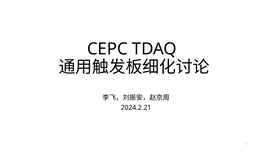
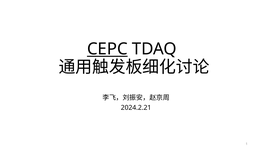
CEPC underline: none -> present (107, 49)
